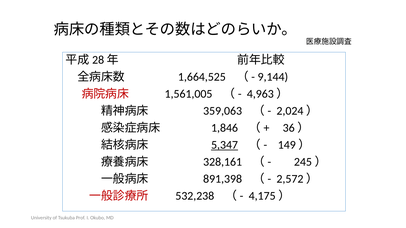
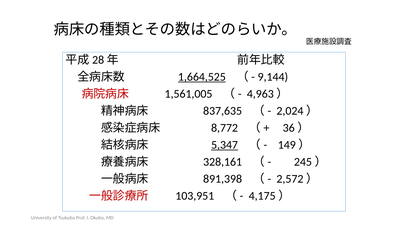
1,664,525 underline: none -> present (202, 77)
359,063: 359,063 -> 837,635 (223, 111)
1,846: 1,846 -> 8,772 (225, 128)
532,238: 532,238 -> 103,951 (195, 196)
